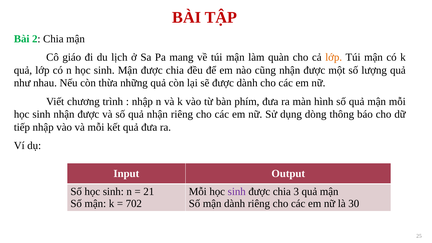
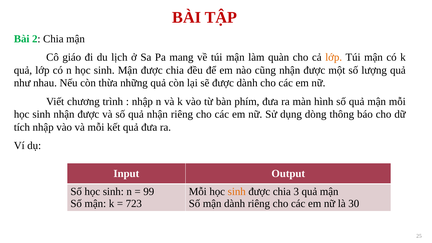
tiếp: tiếp -> tích (22, 127)
21: 21 -> 99 (149, 192)
sinh colour: purple -> orange (237, 192)
702: 702 -> 723 (134, 204)
